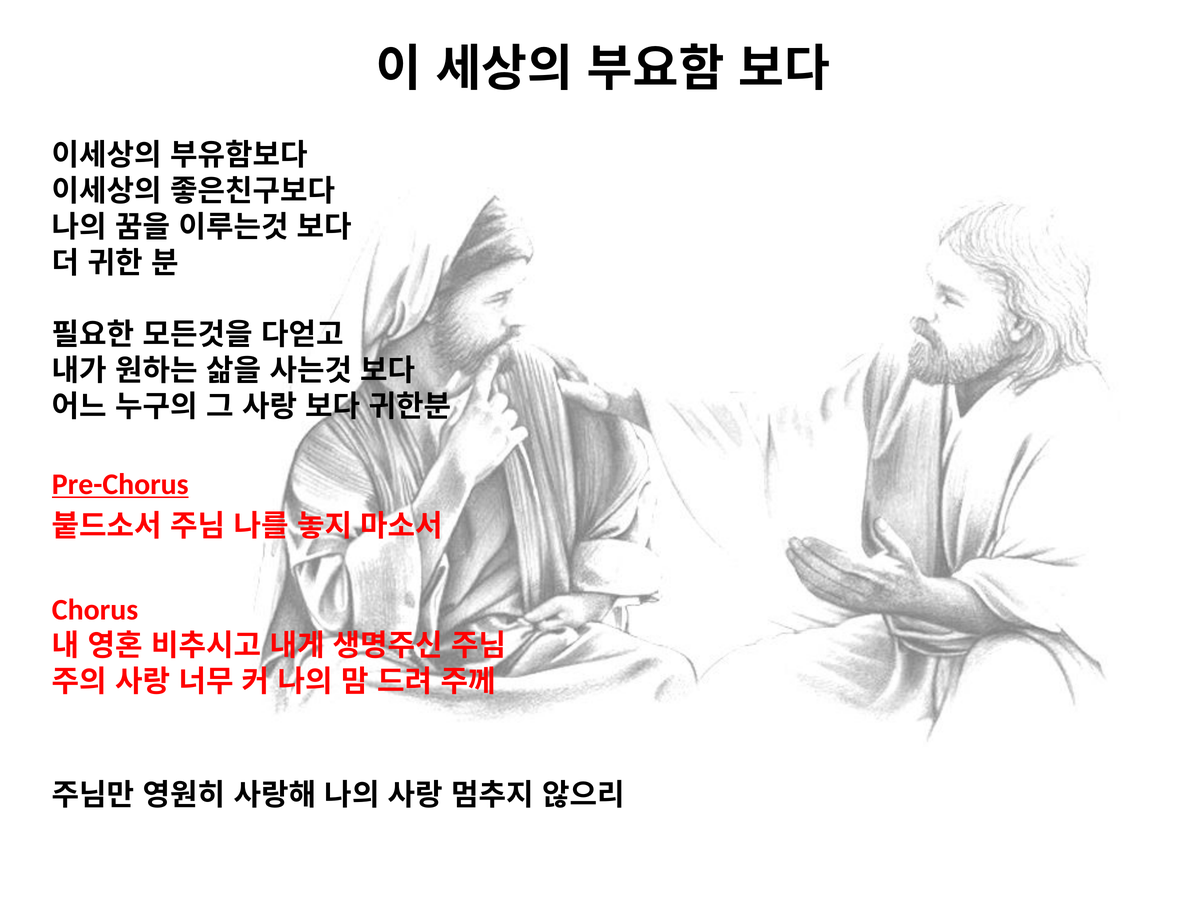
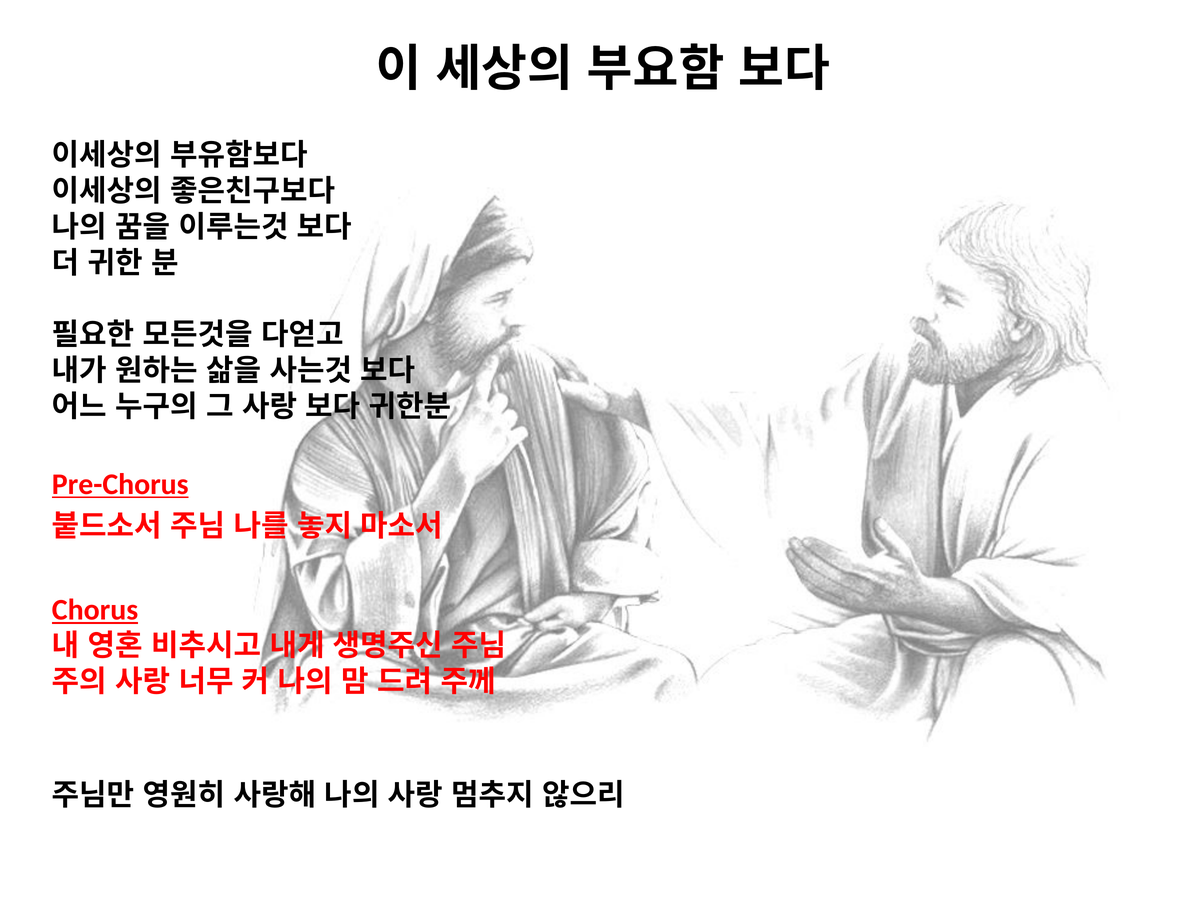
Chorus underline: none -> present (95, 610)
